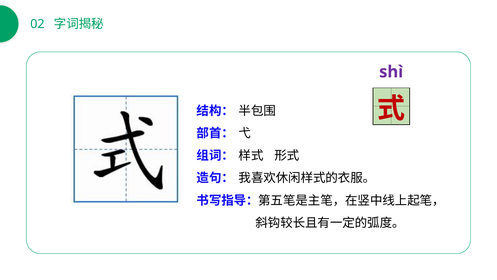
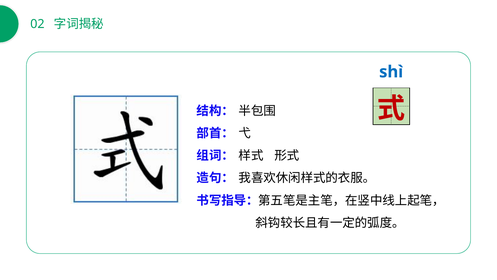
shì colour: purple -> blue (391, 72)
